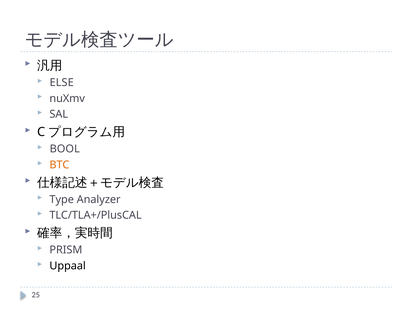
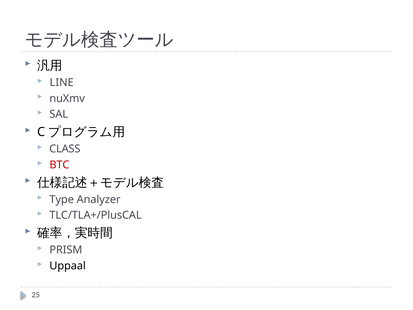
ELSE: ELSE -> LINE (62, 82)
BOOL: BOOL -> CLASS (65, 149)
BTC colour: orange -> red (59, 165)
